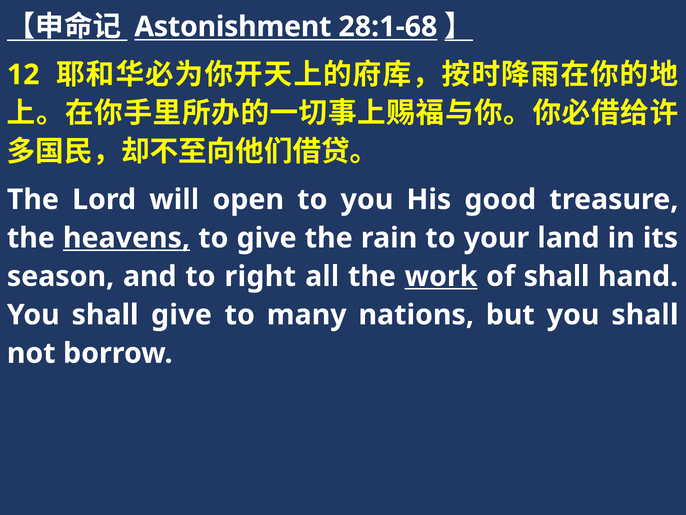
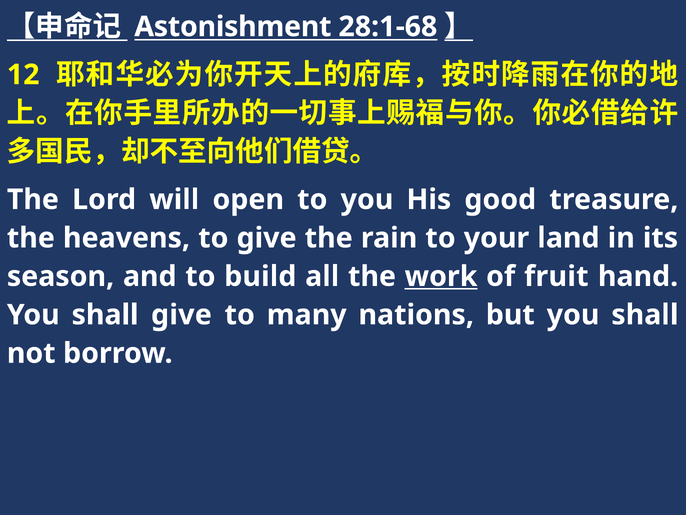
heavens underline: present -> none (127, 238)
right: right -> build (260, 276)
of shall: shall -> fruit (556, 276)
